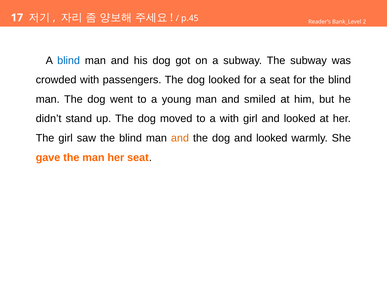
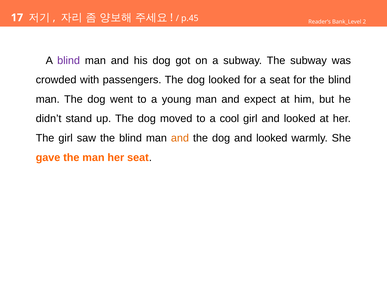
blind colour: blue -> purple (69, 60)
smiled: smiled -> expect (260, 99)
a with: with -> cool (229, 118)
